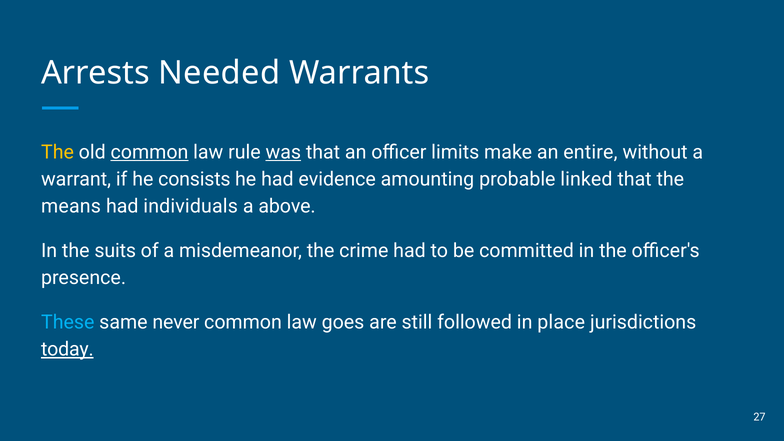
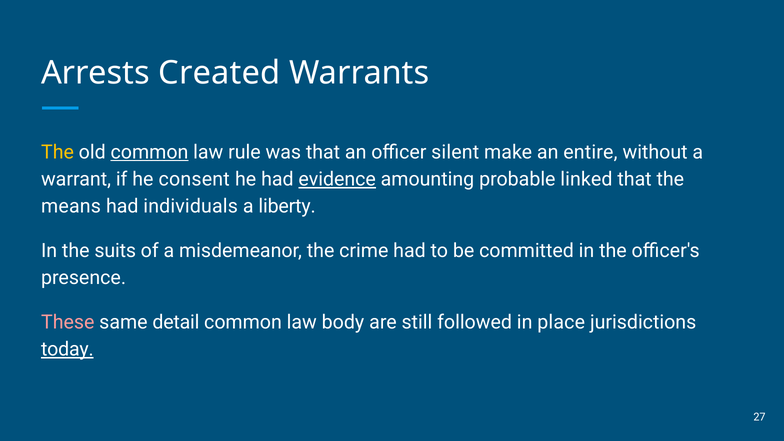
Needed: Needed -> Created (219, 73)
was underline: present -> none (283, 152)
limits: limits -> silent (455, 152)
consists: consists -> consent (194, 179)
evidence underline: none -> present (337, 179)
above: above -> liberty (287, 206)
These colour: light blue -> pink (68, 322)
never: never -> detail (176, 322)
goes: goes -> body (343, 322)
